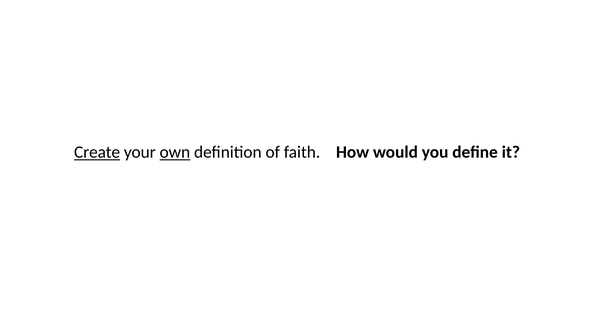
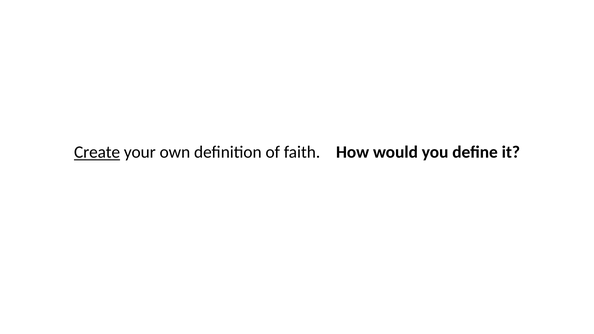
own underline: present -> none (175, 152)
